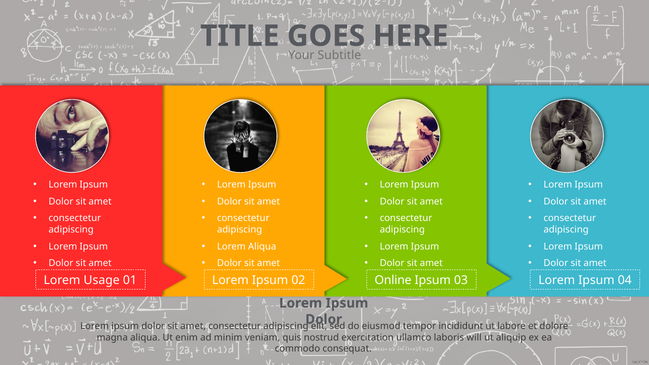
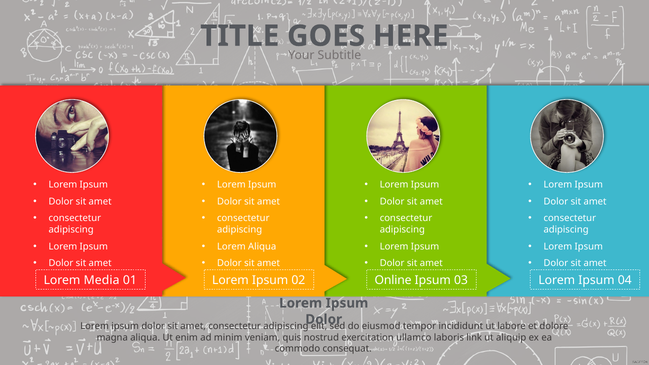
Usage: Usage -> Media (102, 280)
will: will -> link (474, 338)
